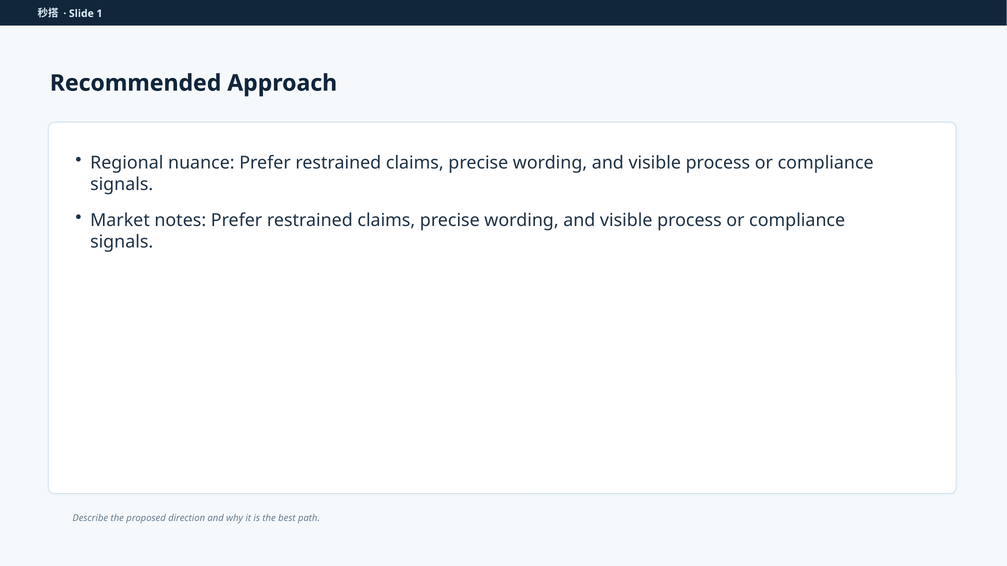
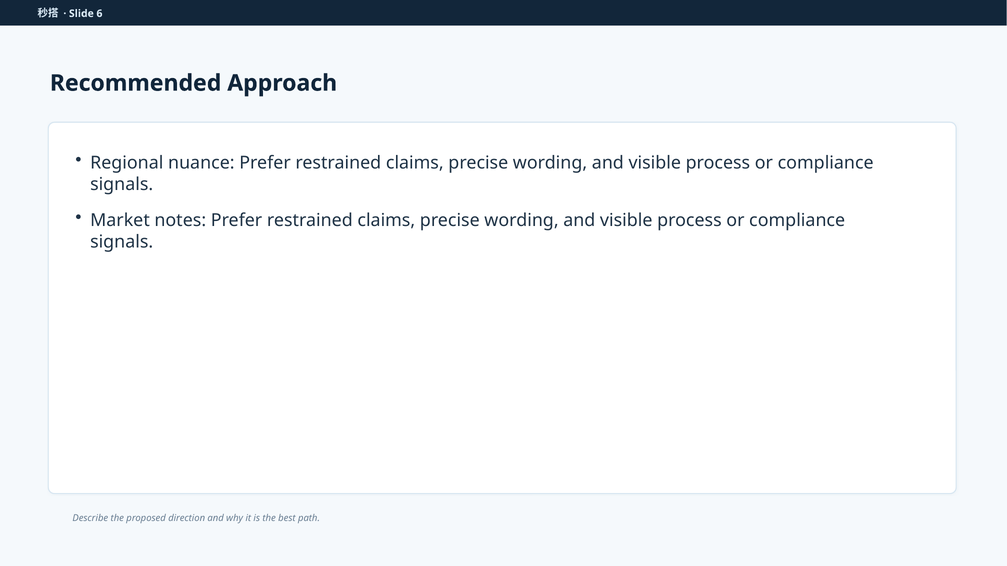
1: 1 -> 6 (99, 14)
